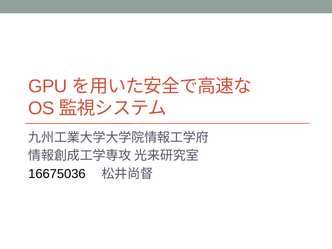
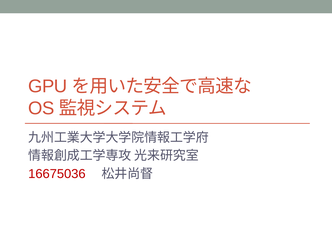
16675036 colour: black -> red (57, 174)
